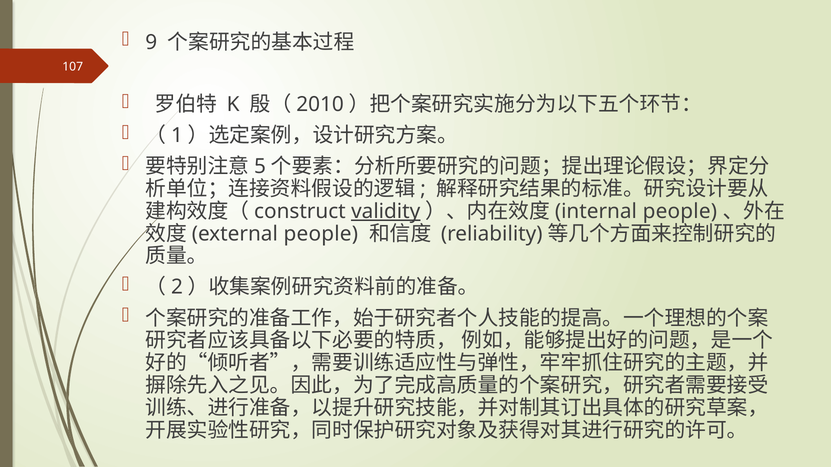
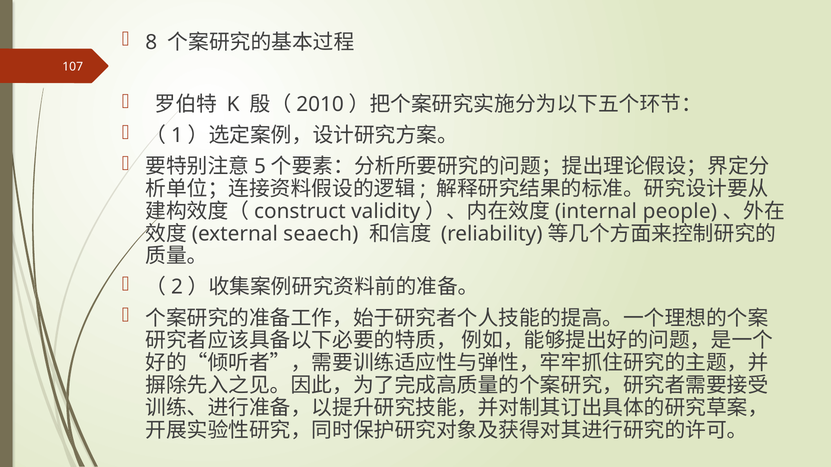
9: 9 -> 8 (151, 42)
validity underline: present -> none (386, 211)
people: people -> seaech (321, 234)
